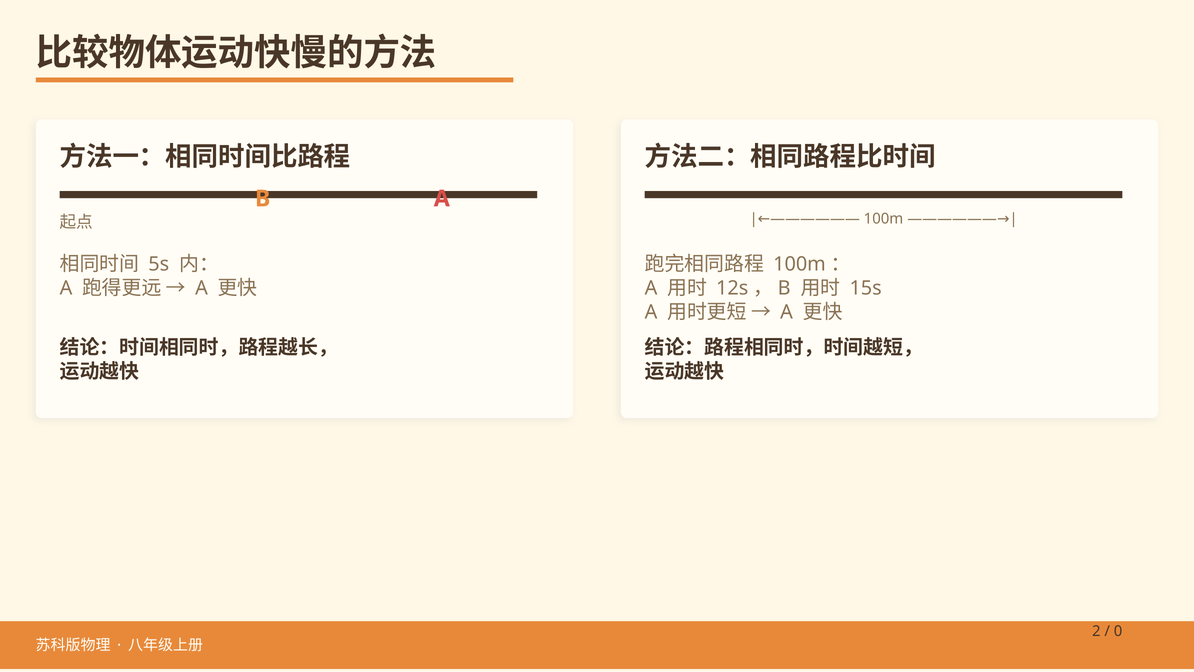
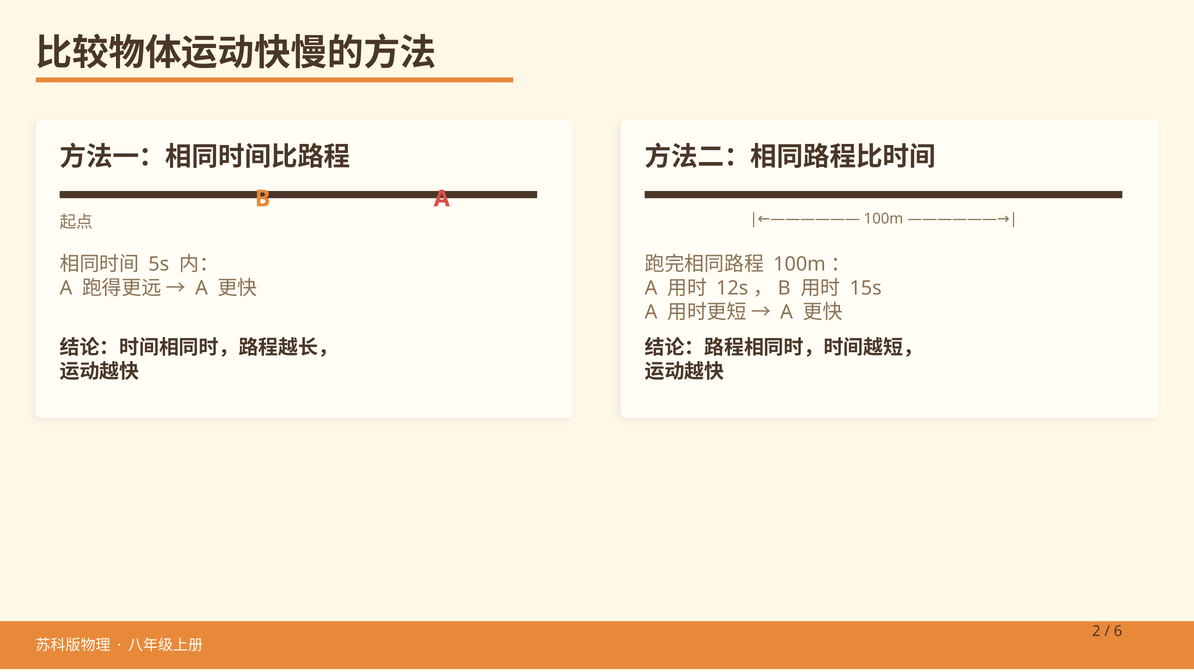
0: 0 -> 6 (1118, 631)
